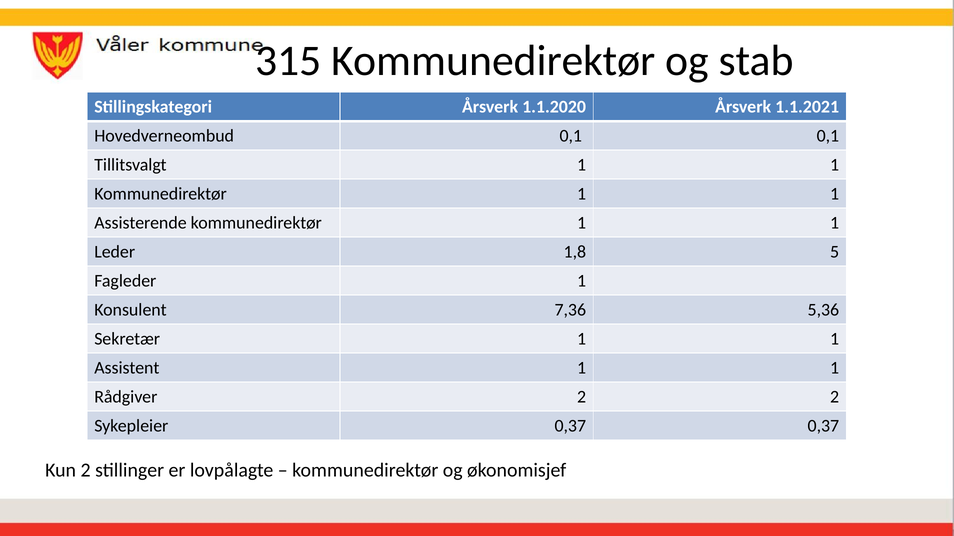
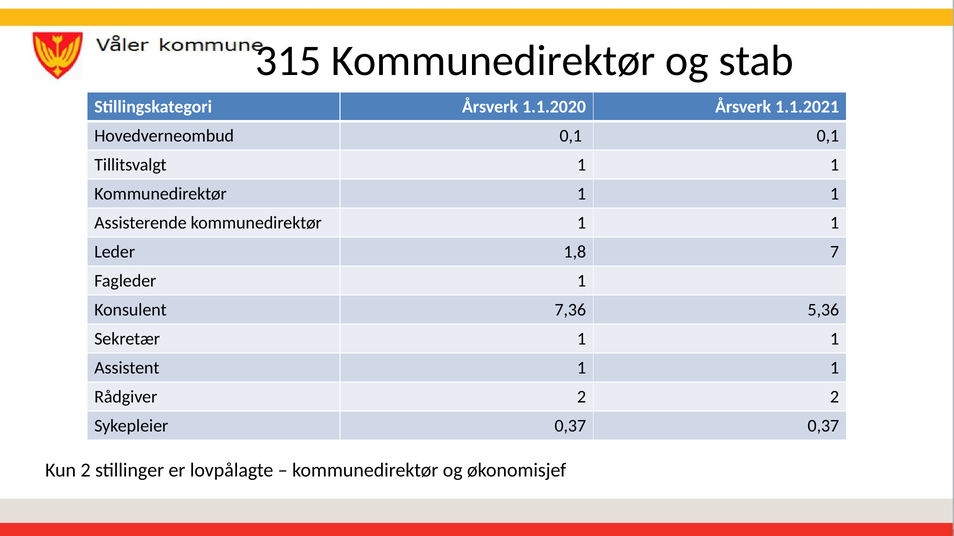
5: 5 -> 7 (835, 252)
